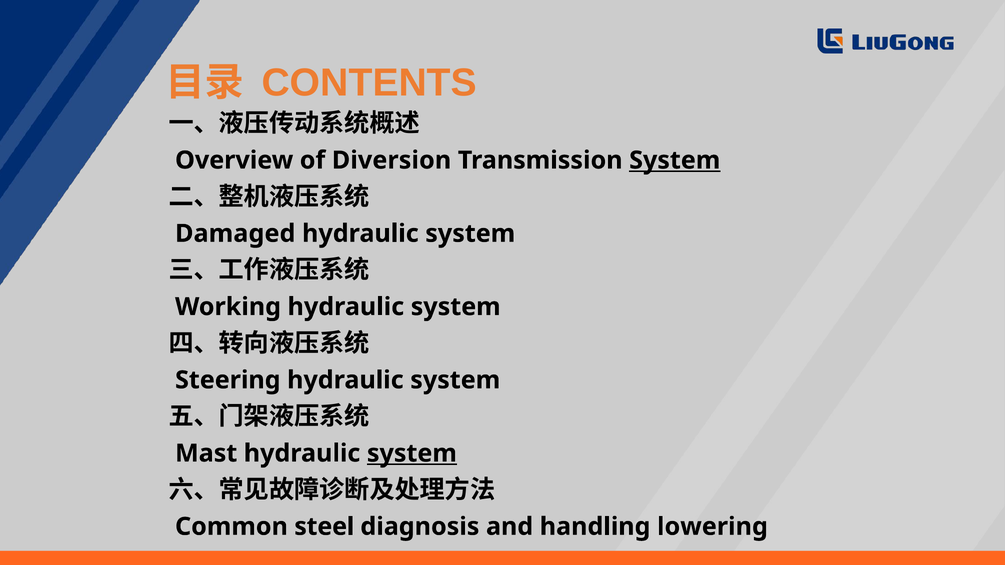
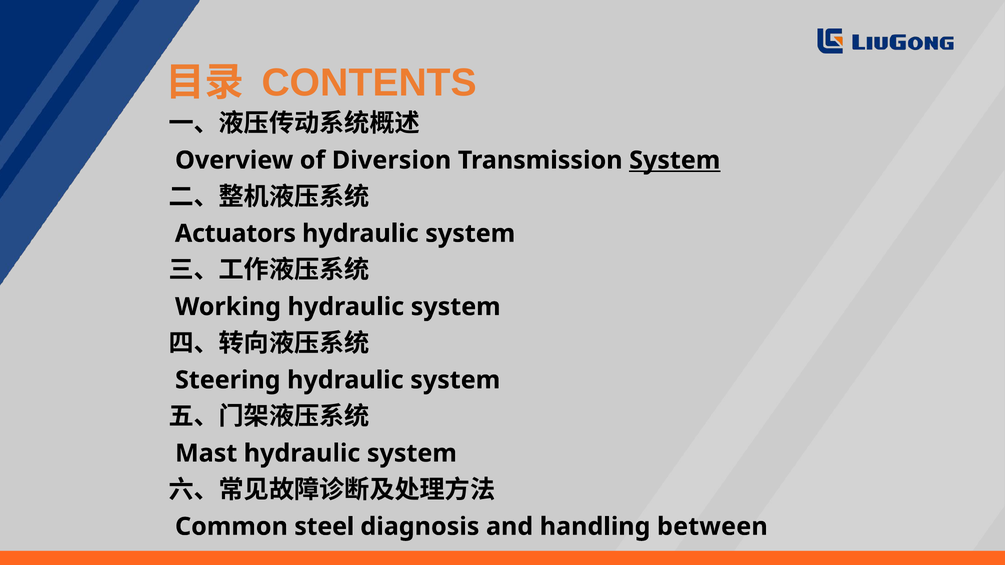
Damaged: Damaged -> Actuators (235, 234)
system underline: present -> none (412, 454)
lowering: lowering -> between (712, 527)
